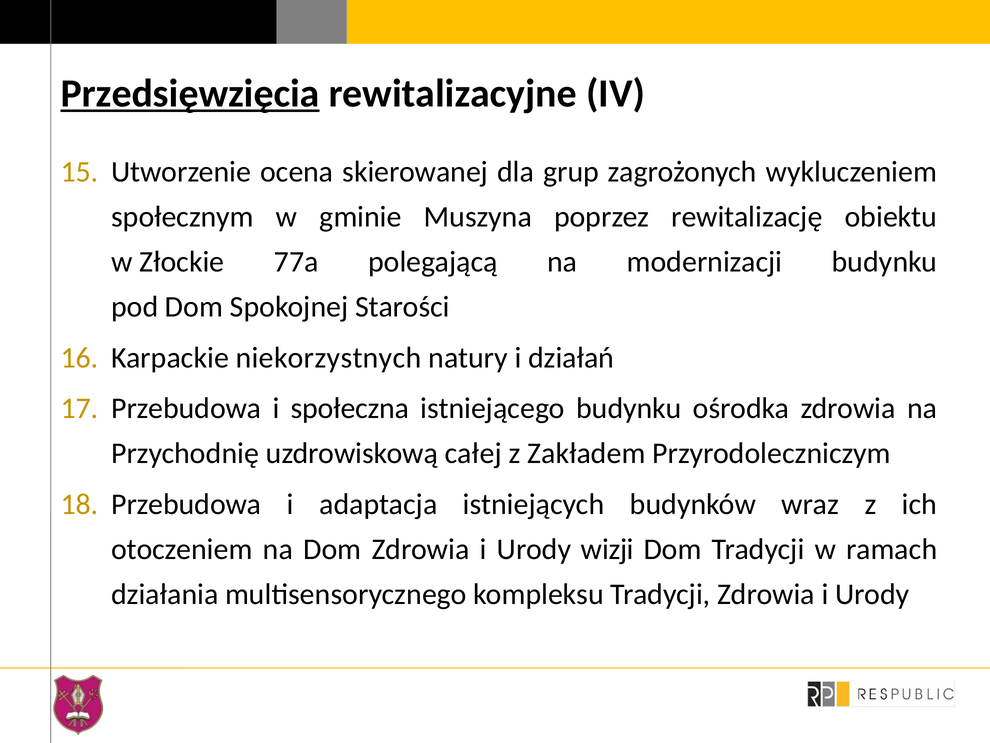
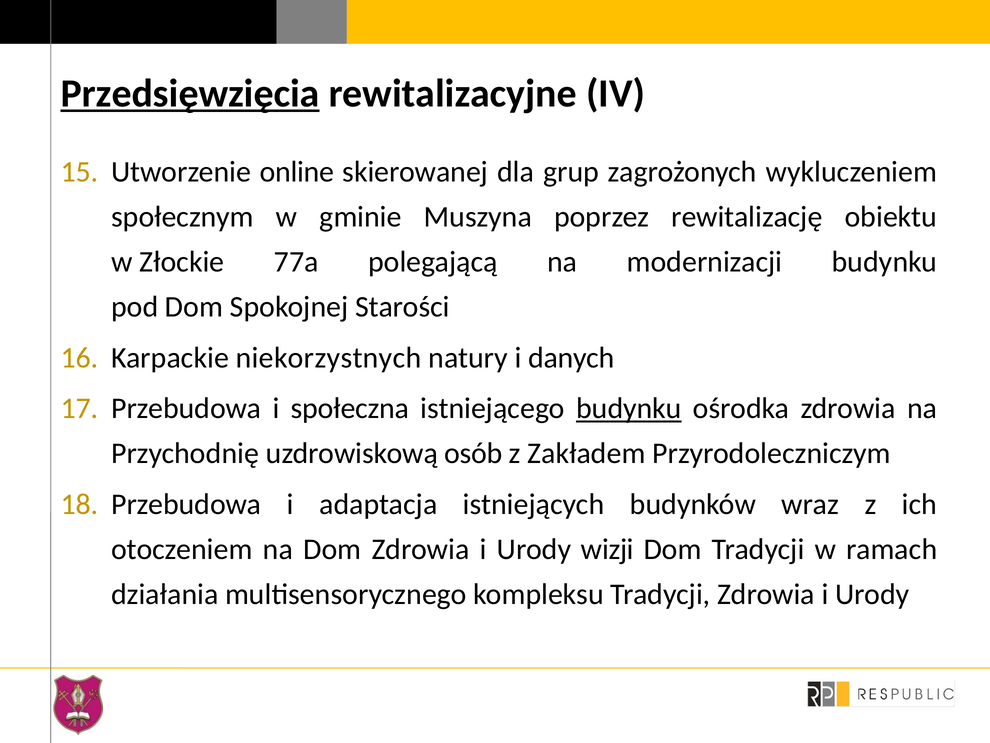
ocena: ocena -> online (297, 172)
działań: działań -> danych (571, 357)
budynku underline: none -> present (629, 408)
całej: całej -> osób (473, 453)
